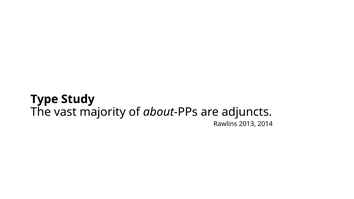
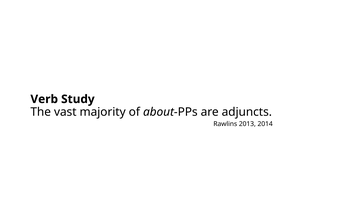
Type: Type -> Verb (44, 99)
